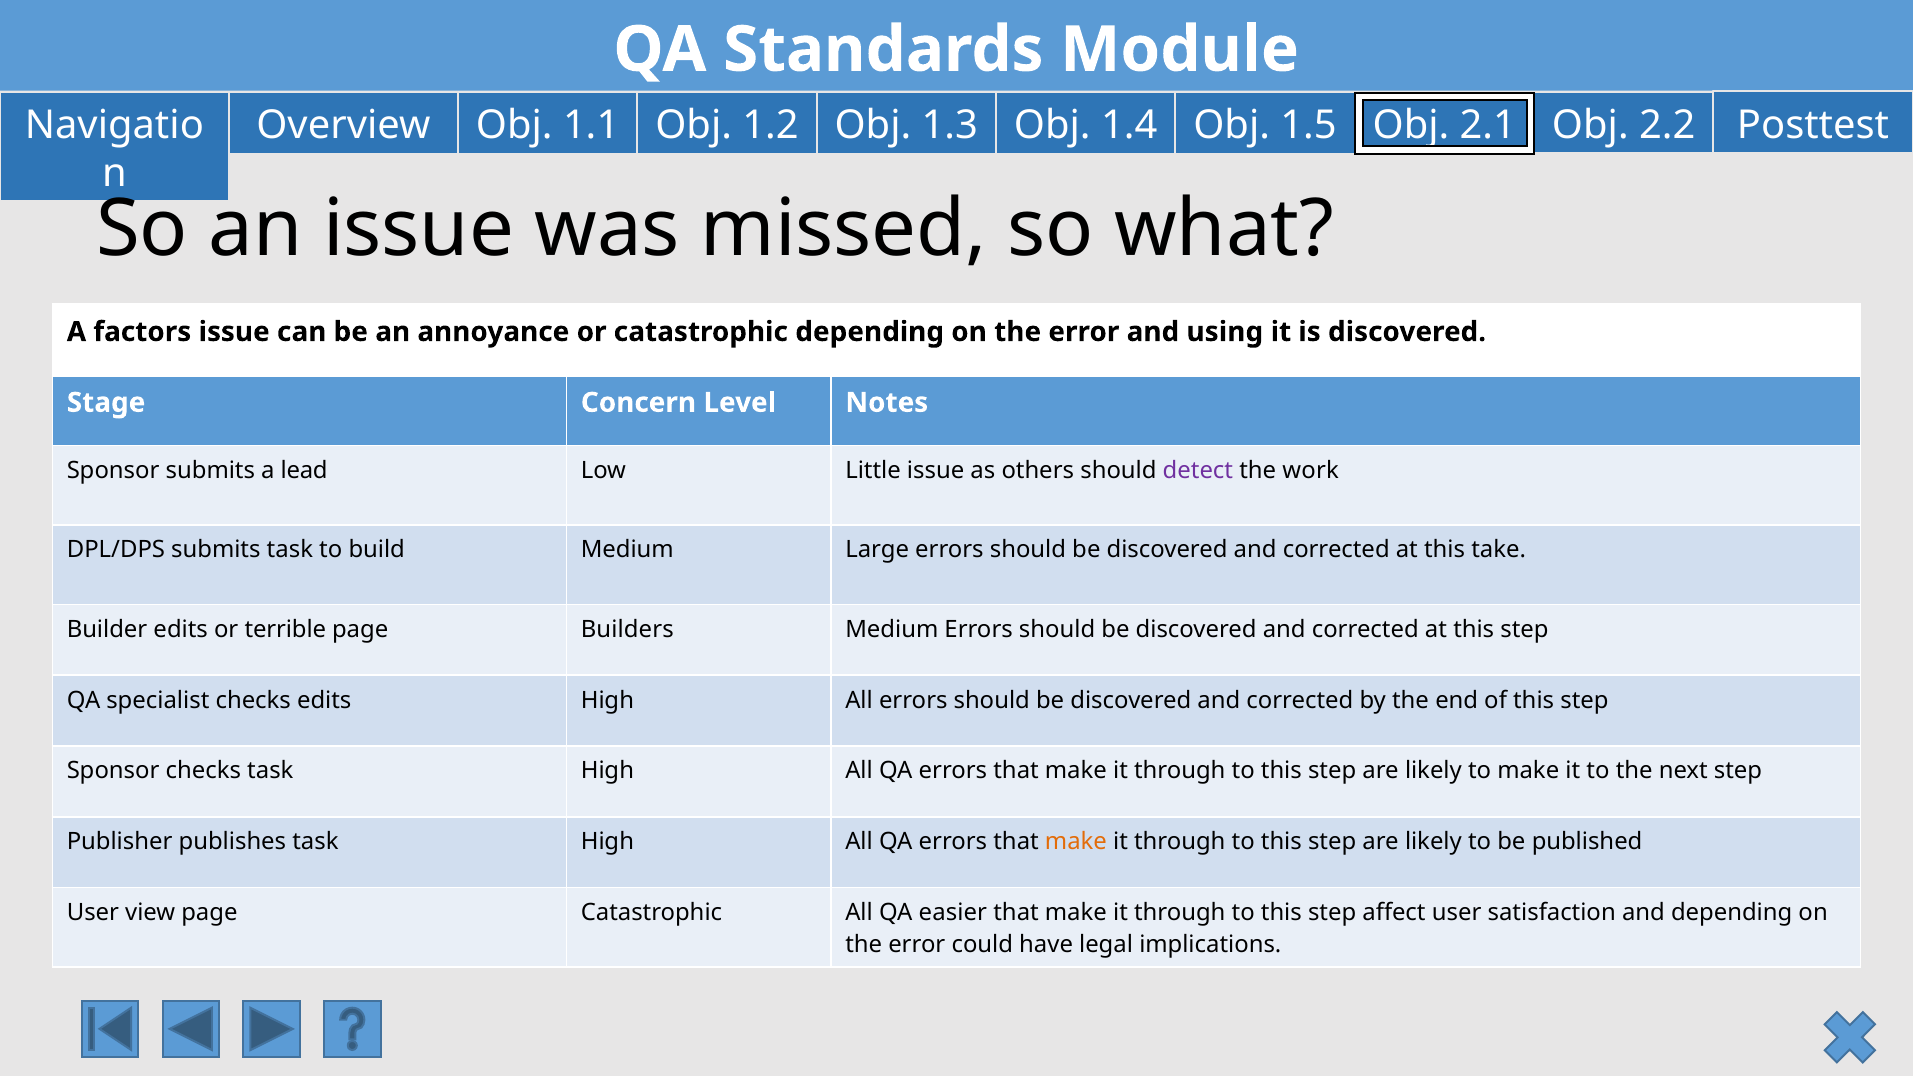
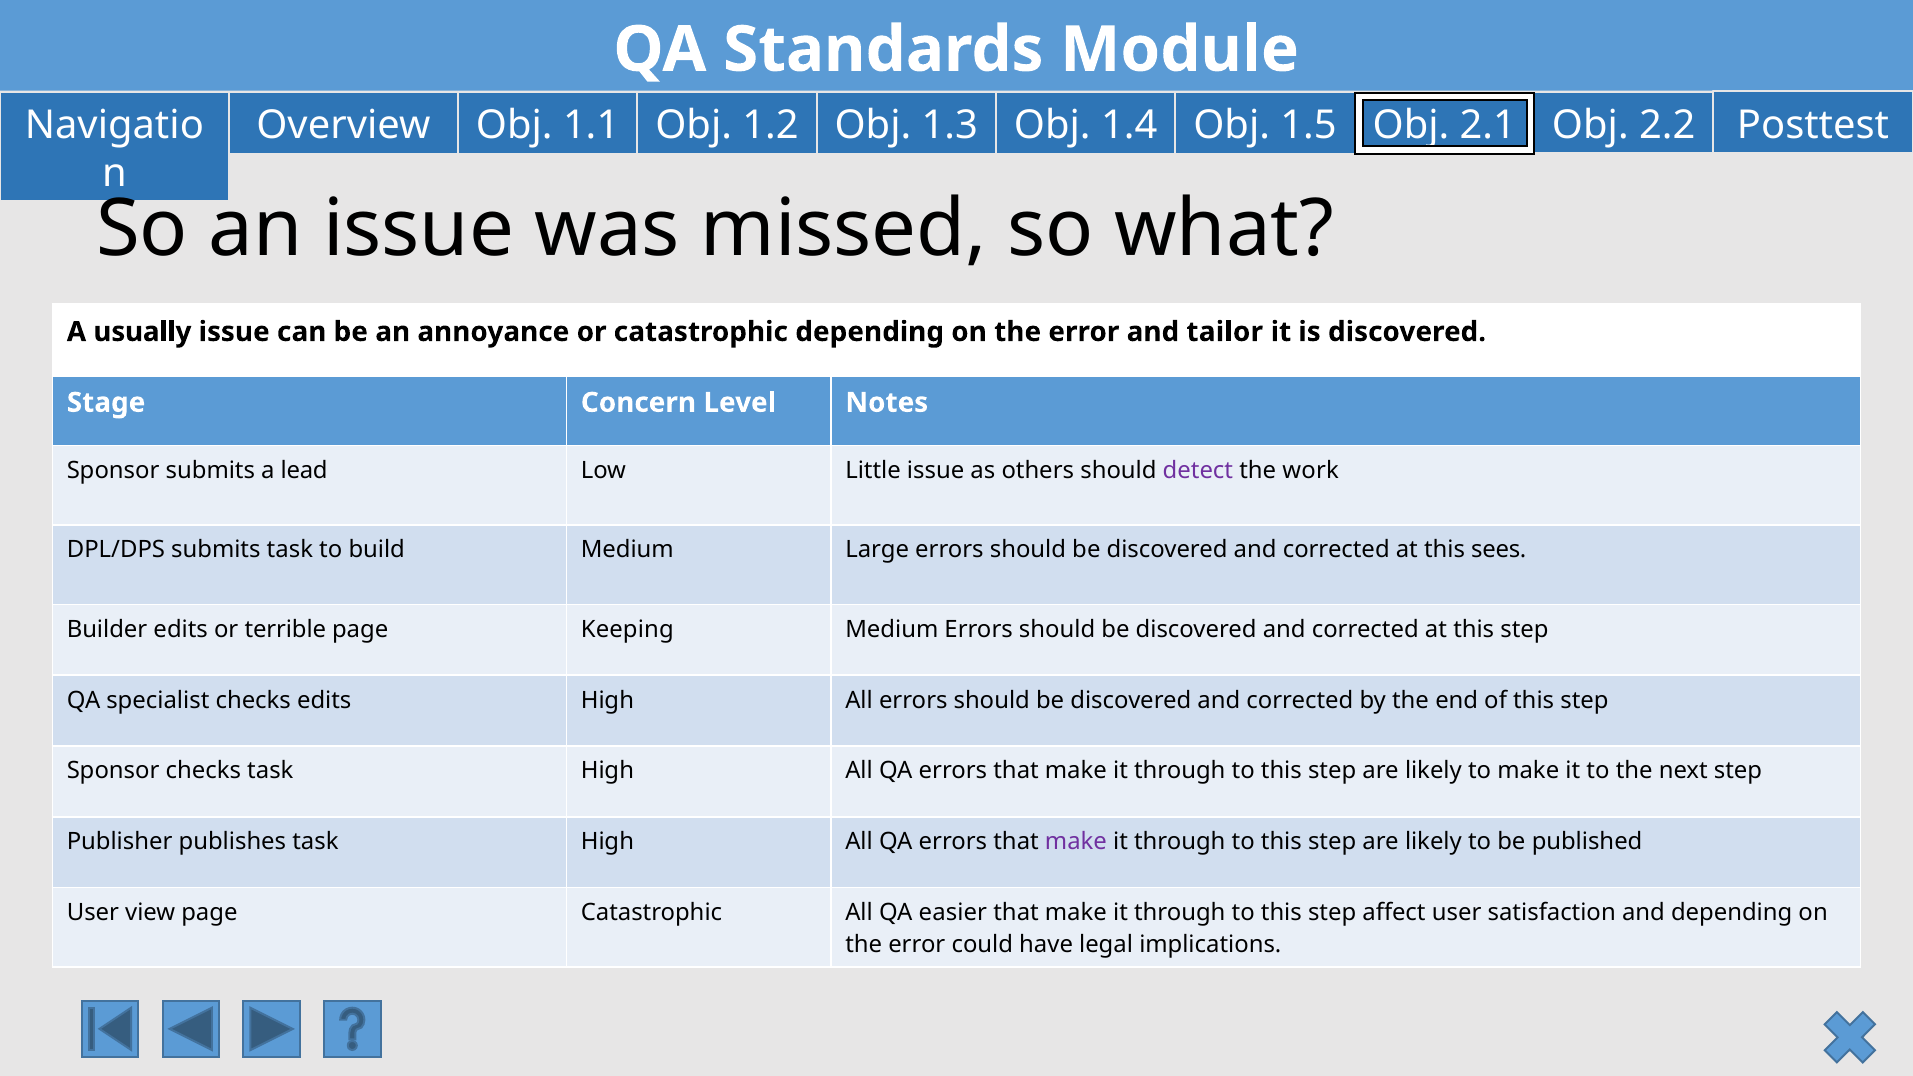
factors: factors -> usually (142, 332)
using: using -> tailor (1225, 332)
take: take -> sees (1499, 550)
Builders: Builders -> Keeping (627, 629)
make colour: orange -> purple (1076, 842)
